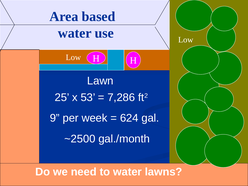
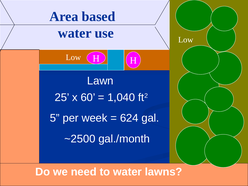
53: 53 -> 60 (88, 97)
7,286: 7,286 -> 1,040 (121, 97)
9: 9 -> 5 (55, 118)
